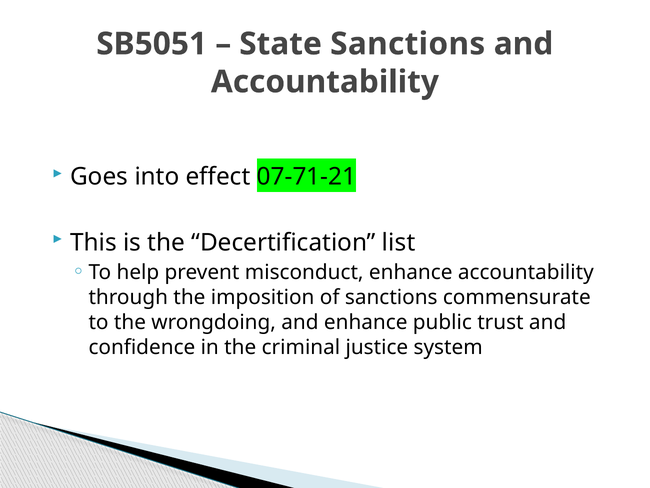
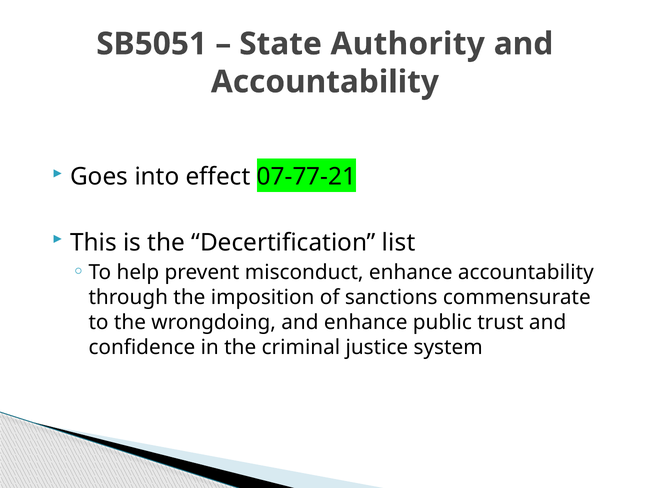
State Sanctions: Sanctions -> Authority (408, 44)
07-71-21: 07-71-21 -> 07-77-21 (307, 177)
